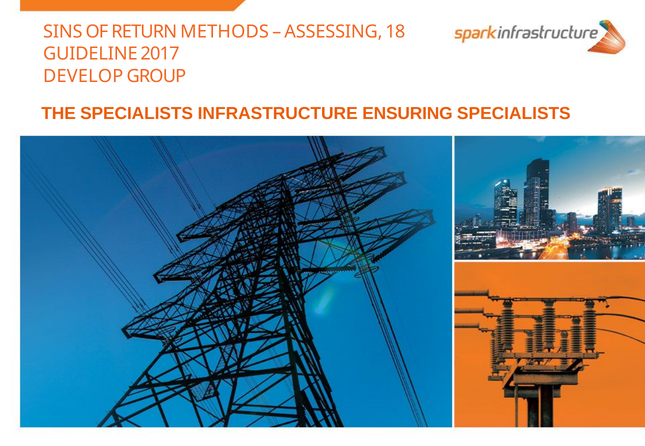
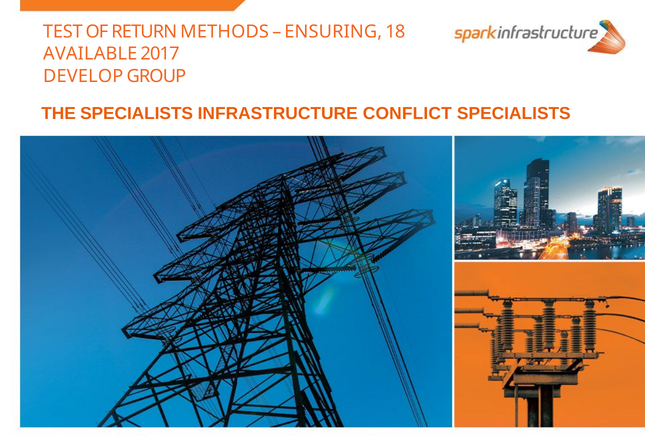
SINS: SINS -> TEST (63, 32)
ASSESSING: ASSESSING -> ENSURING (333, 32)
GUIDELINE: GUIDELINE -> AVAILABLE (90, 54)
ENSURING: ENSURING -> CONFLICT (407, 113)
